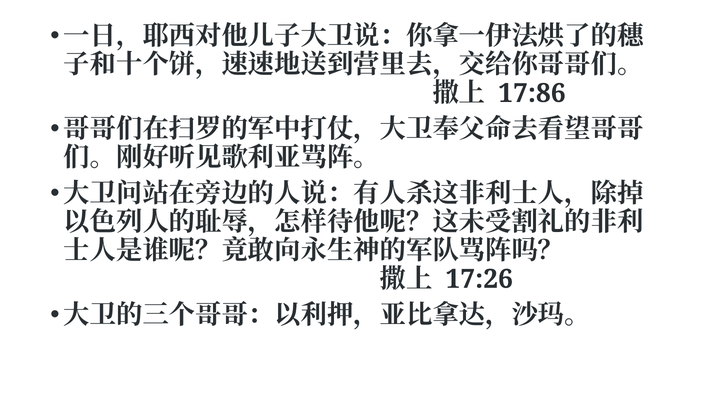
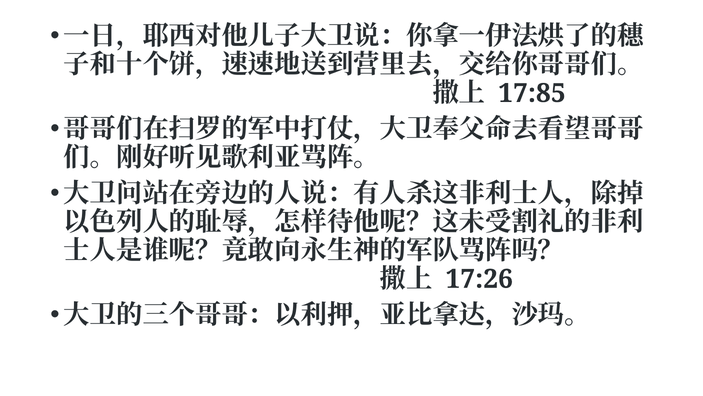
17:86: 17:86 -> 17:85 (532, 93)
